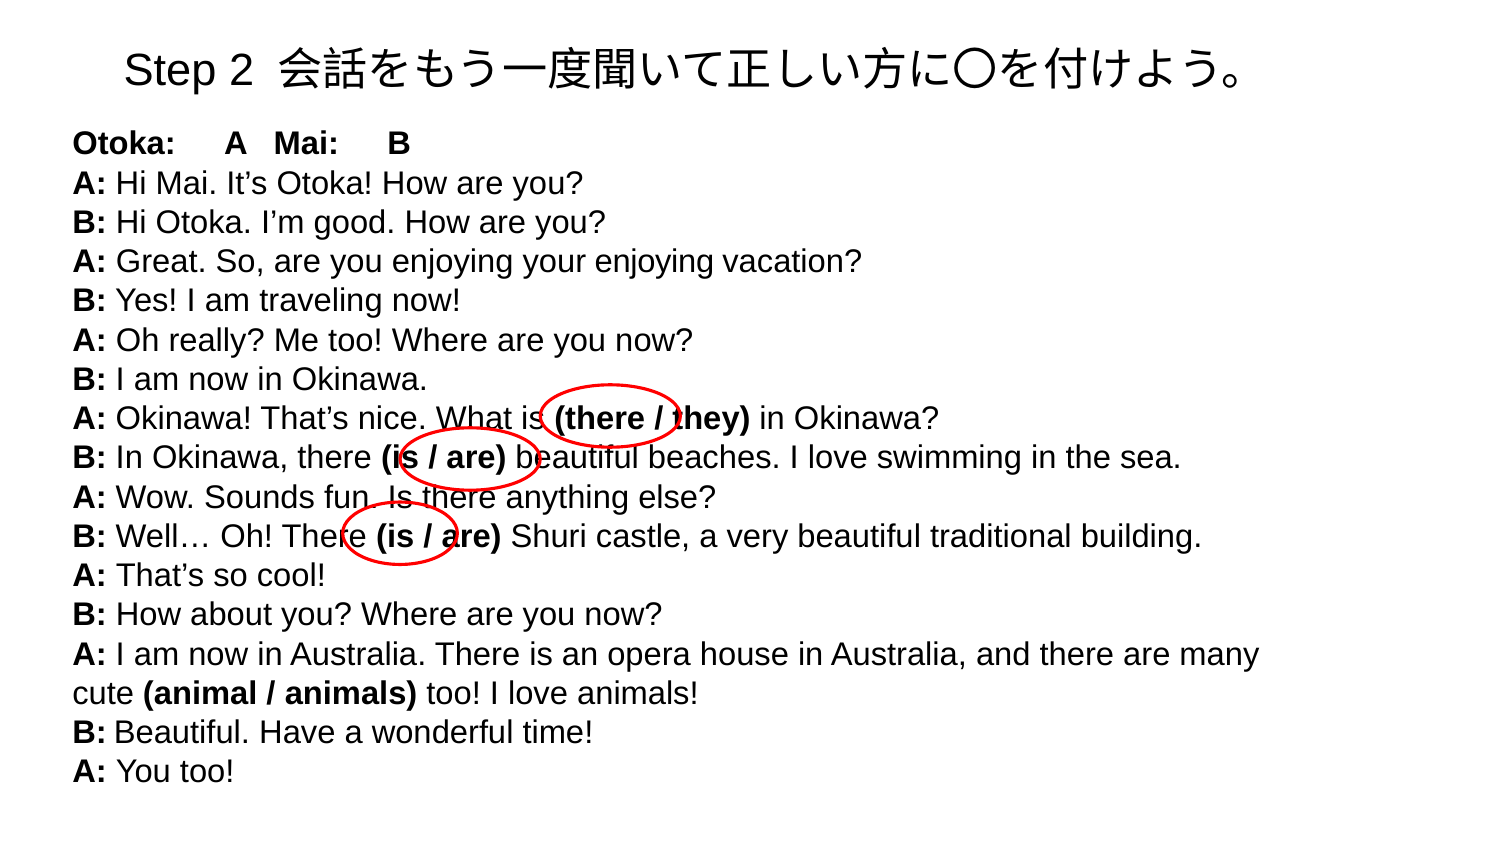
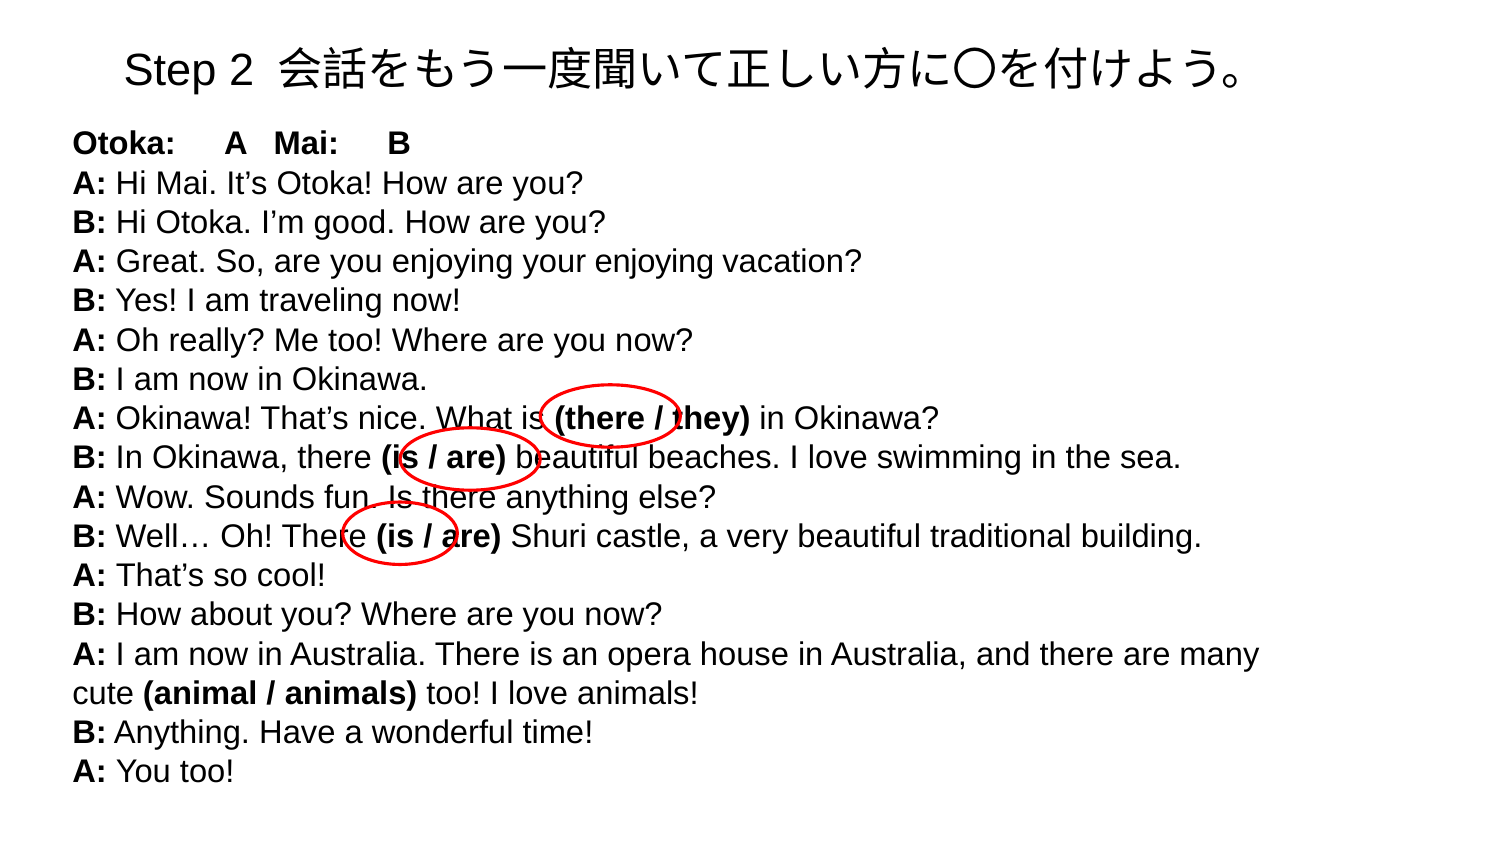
B Beautiful: Beautiful -> Anything (182, 733)
